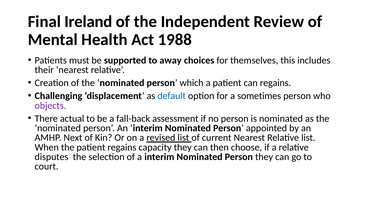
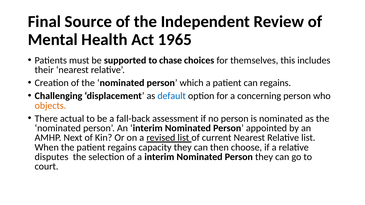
Ireland: Ireland -> Source (88, 22)
1988: 1988 -> 1965 (175, 40)
away: away -> chase (171, 60)
sometimes: sometimes -> concerning (259, 96)
objects colour: purple -> orange (50, 106)
